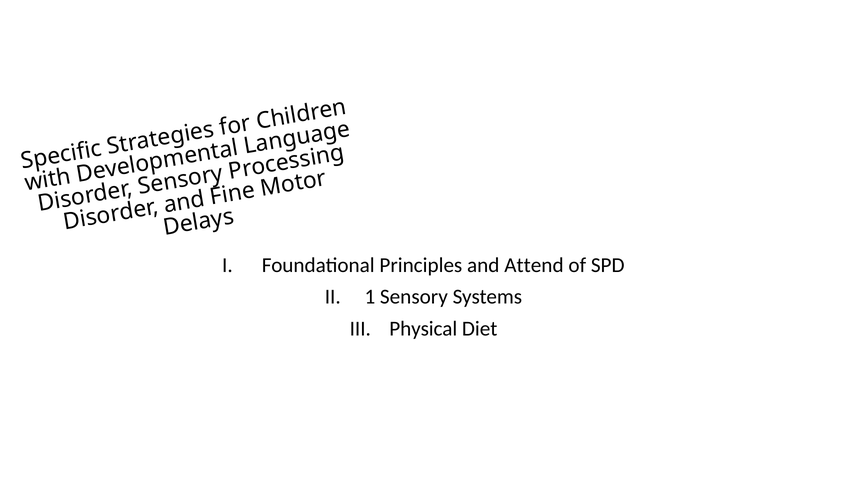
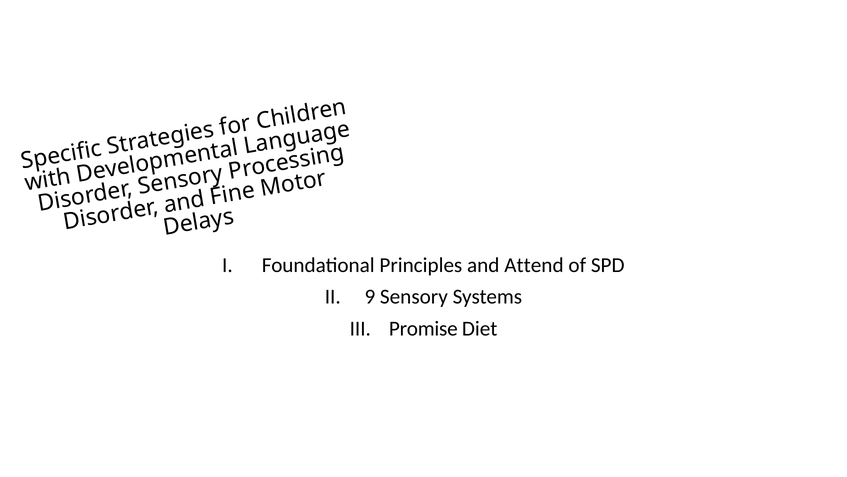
1: 1 -> 9 (370, 296)
Physical: Physical -> Promise (423, 328)
